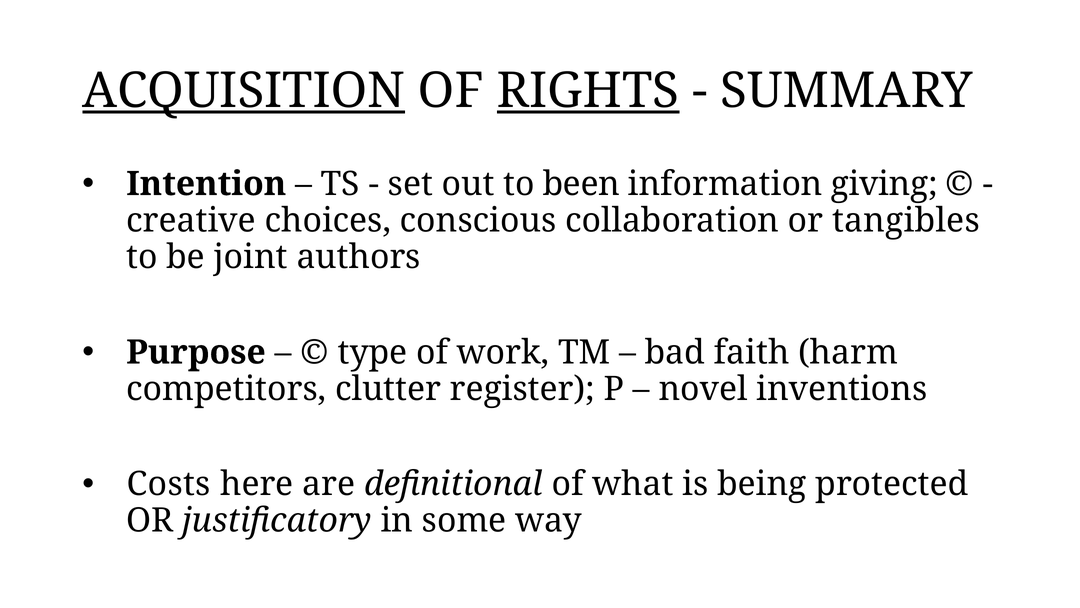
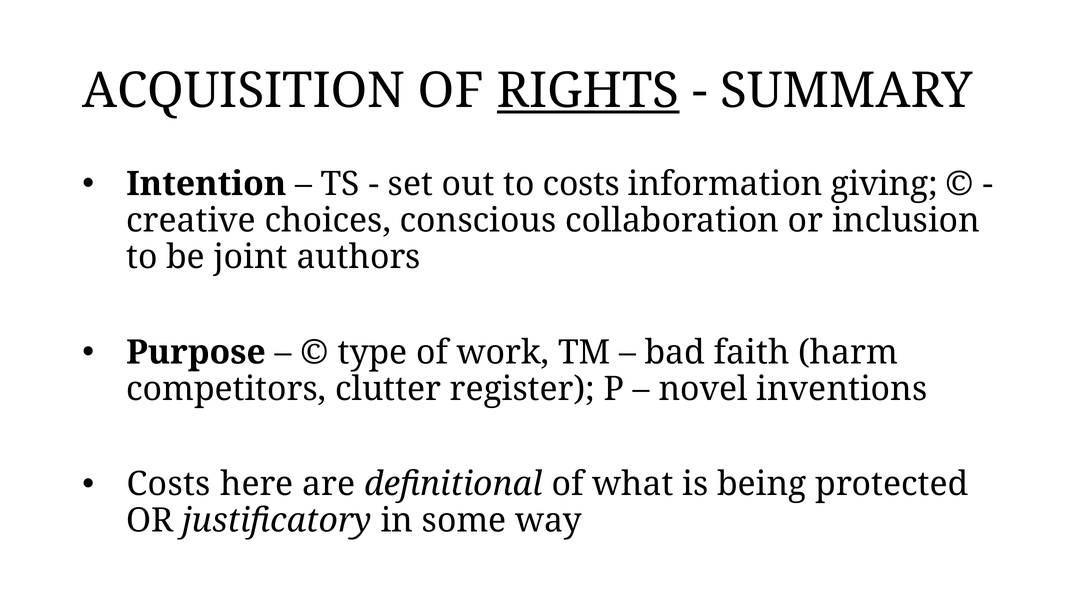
ACQUISITION underline: present -> none (244, 91)
to been: been -> costs (581, 184)
tangibles: tangibles -> inclusion (906, 220)
